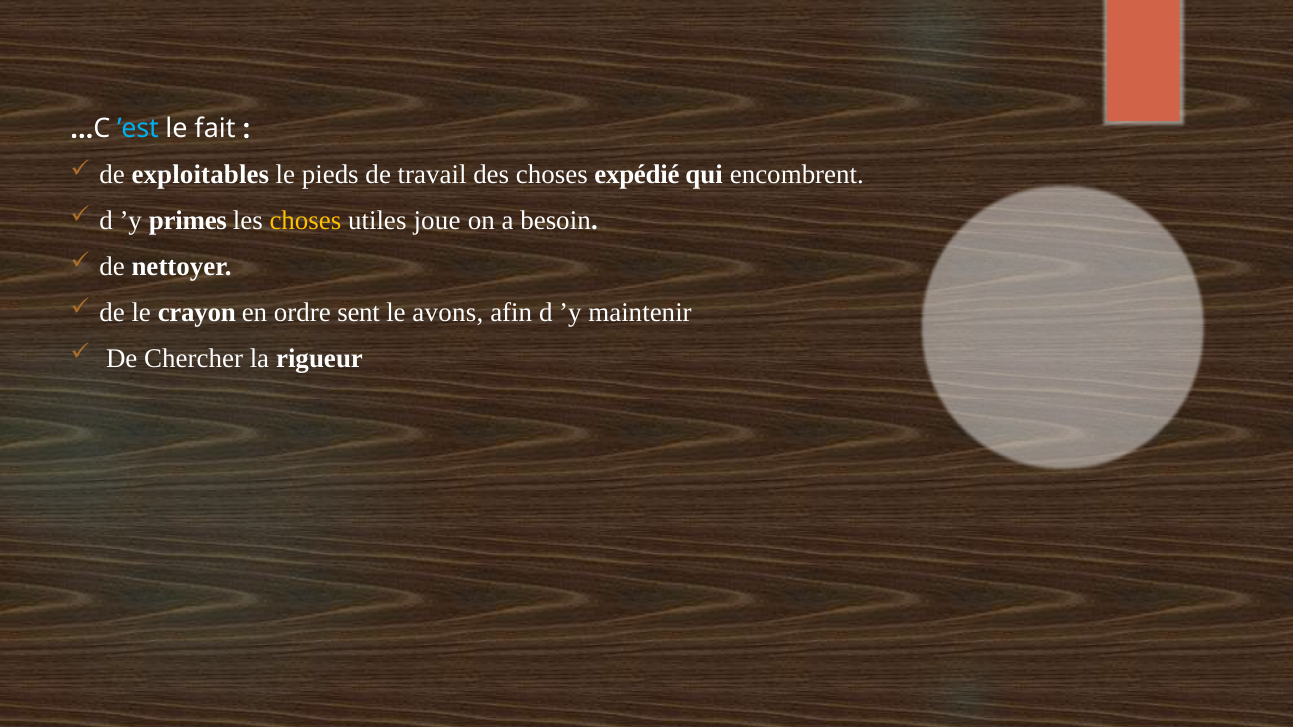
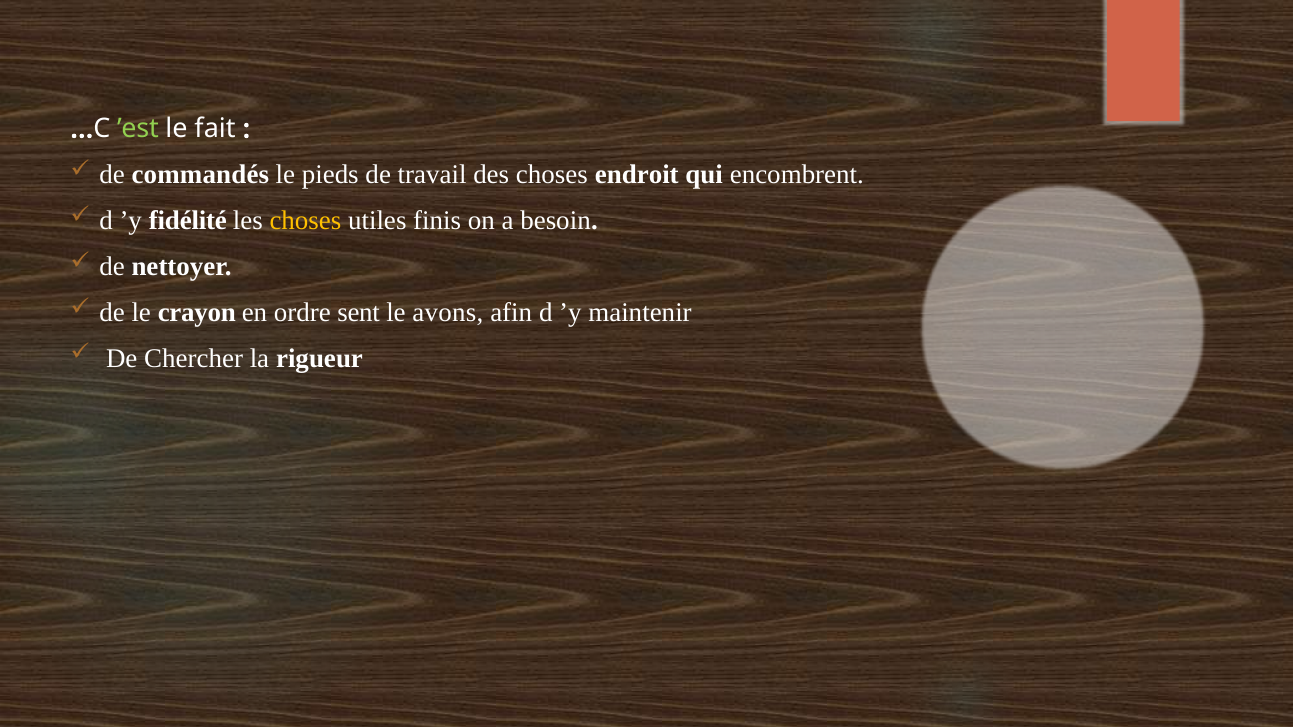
’est colour: light blue -> light green (138, 129)
exploitables: exploitables -> commandés (200, 175)
expédié: expédié -> endroit (637, 175)
primes: primes -> fidélité (188, 221)
joue: joue -> finis (437, 221)
